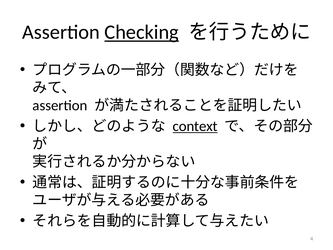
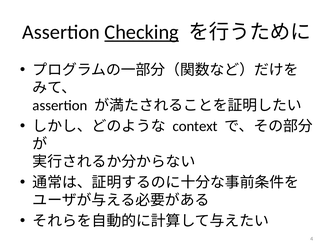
context underline: present -> none (195, 126)
